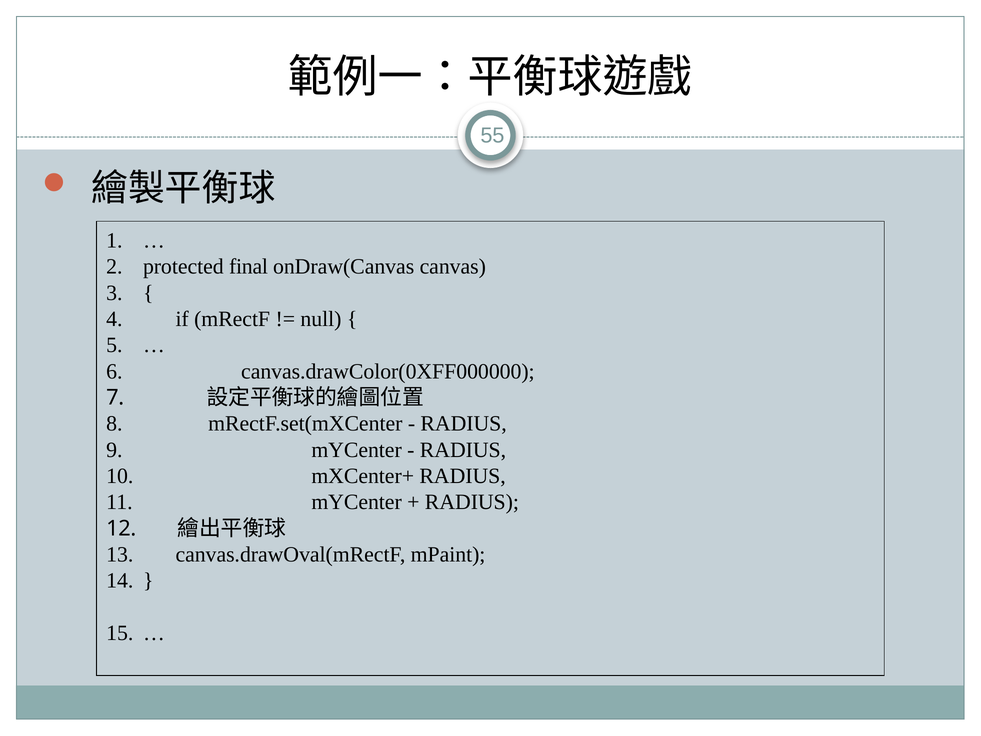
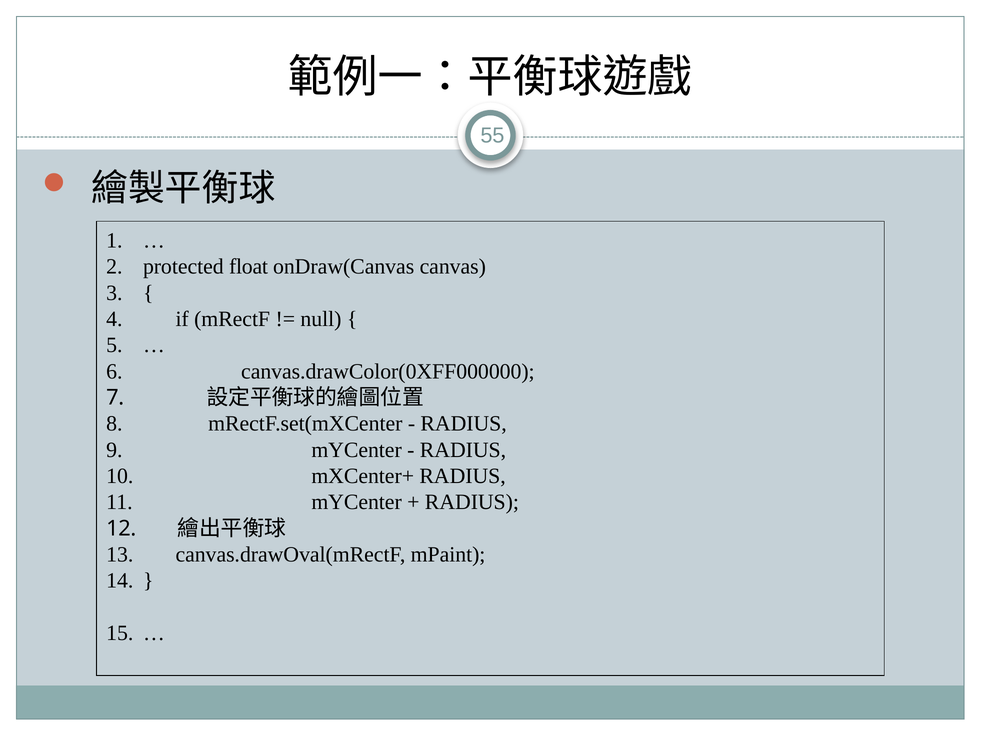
final: final -> float (248, 267)
